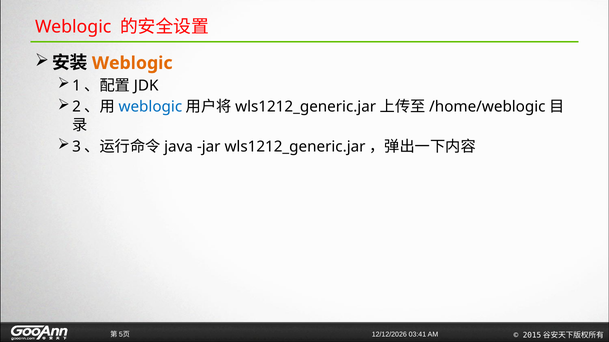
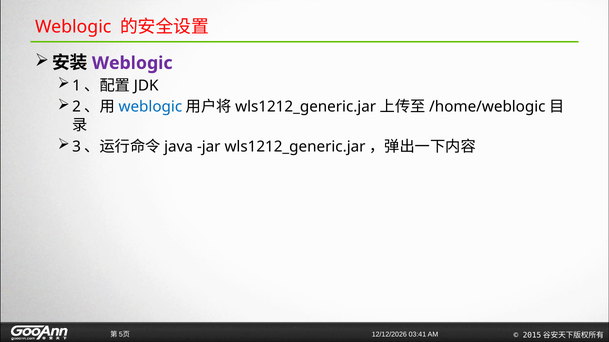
Weblogic colour: orange -> purple (132, 63)
